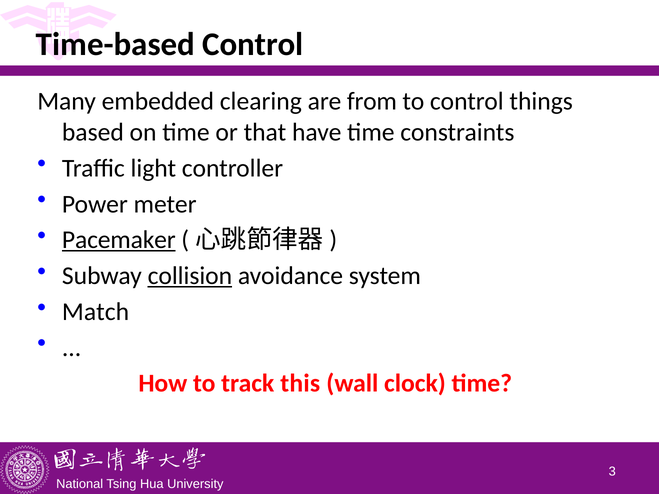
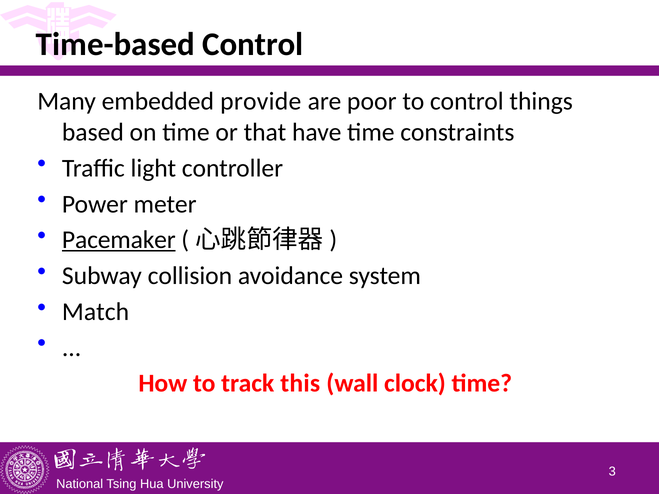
clearing: clearing -> provide (261, 102)
from: from -> poor (372, 102)
collision underline: present -> none (190, 276)
